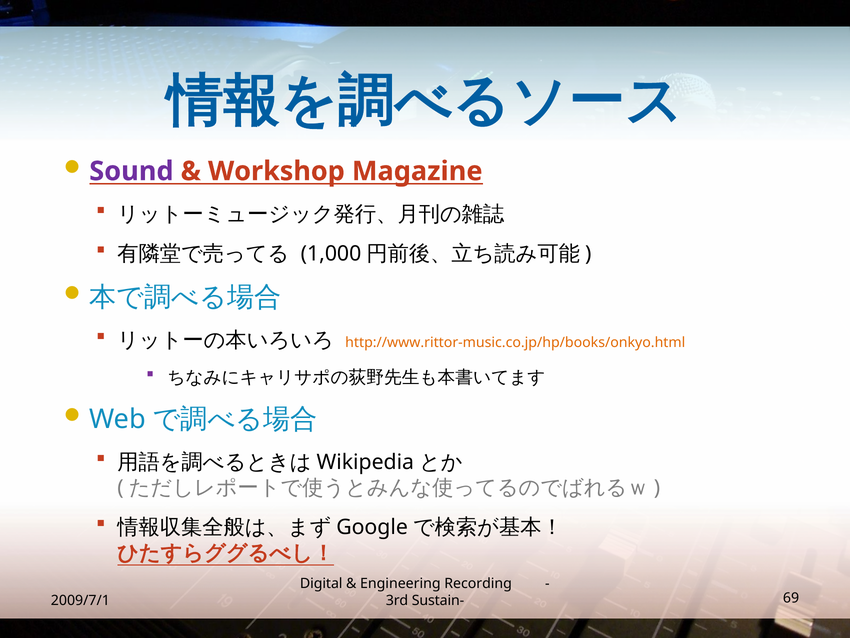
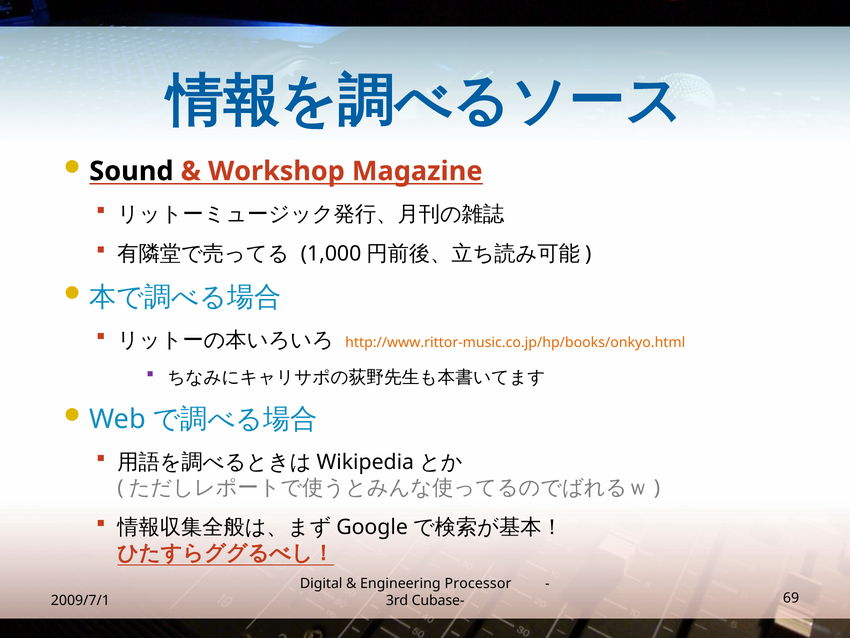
Sound colour: purple -> black (131, 171)
Recording: Recording -> Processor (478, 583)
Sustain-: Sustain- -> Cubase- (438, 600)
